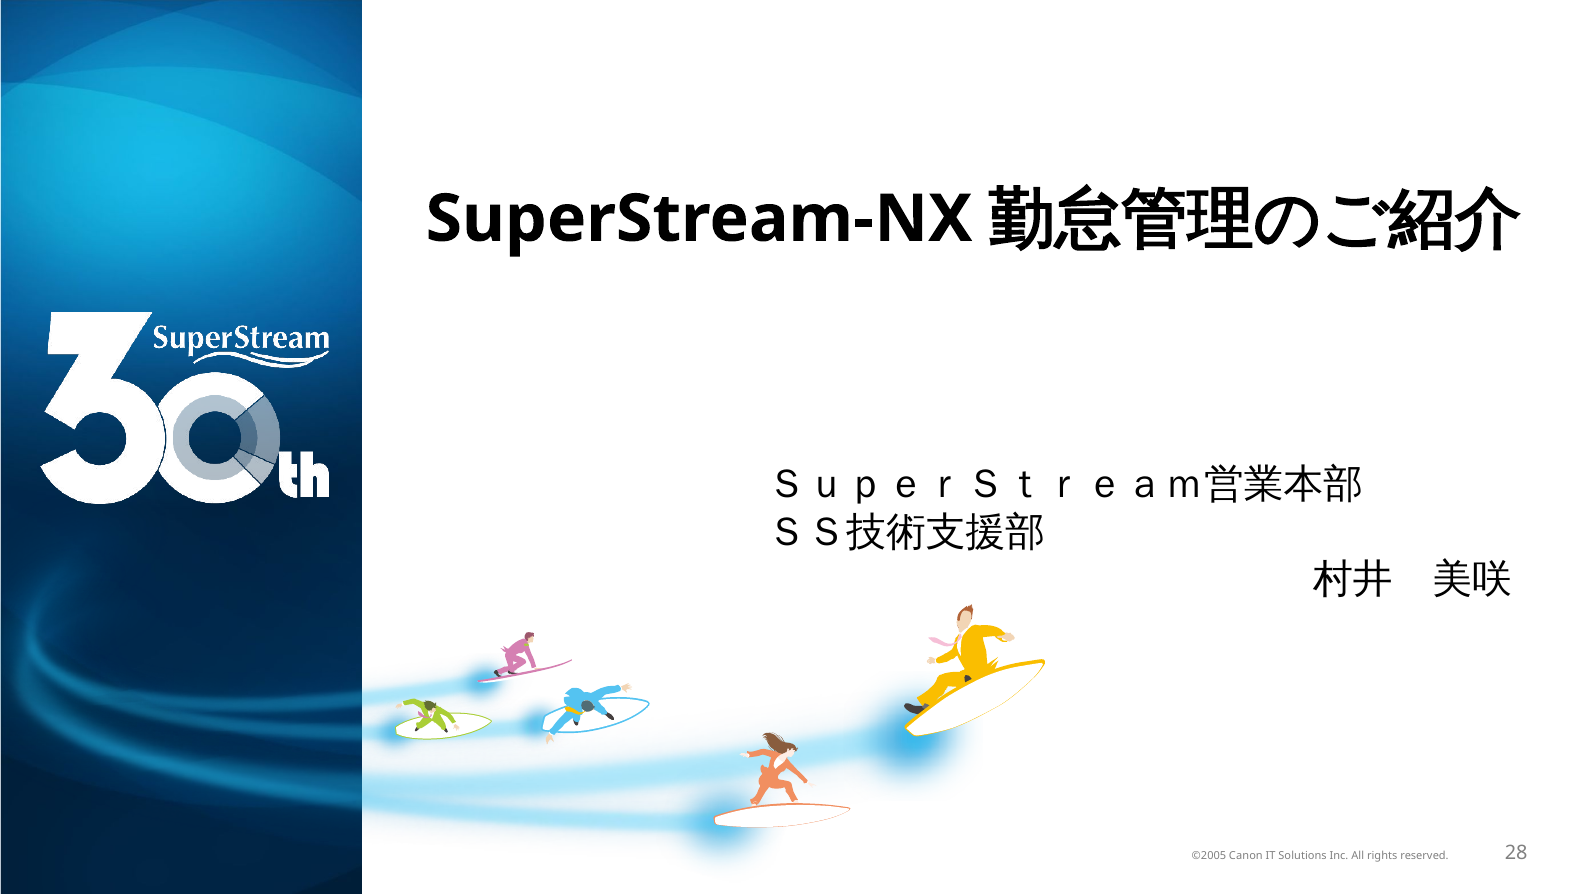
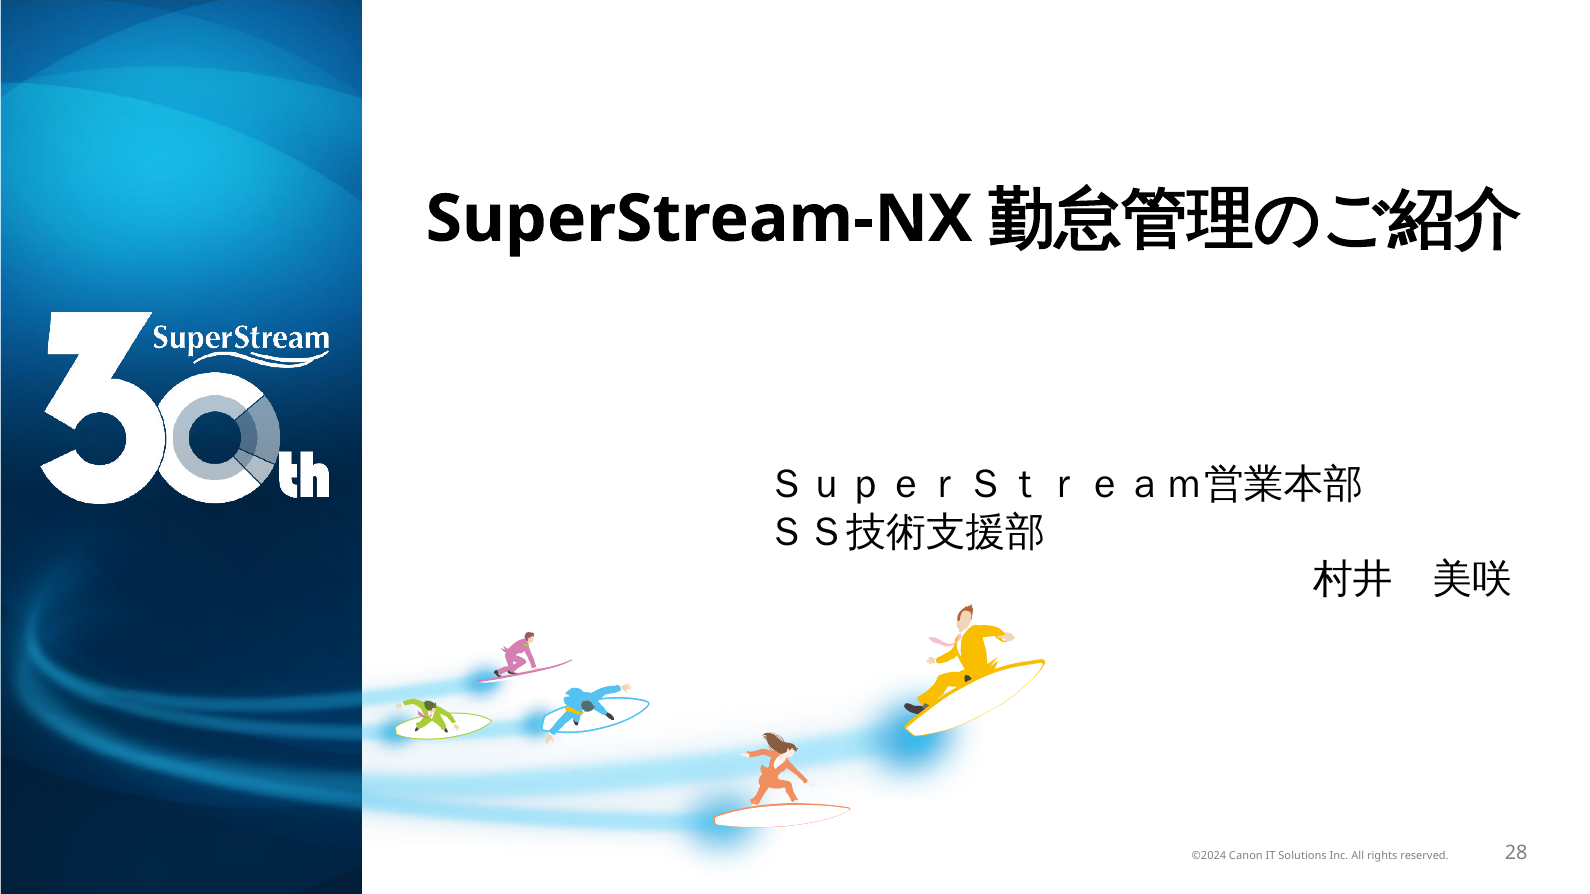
©2005: ©2005 -> ©2024 (1209, 856)
